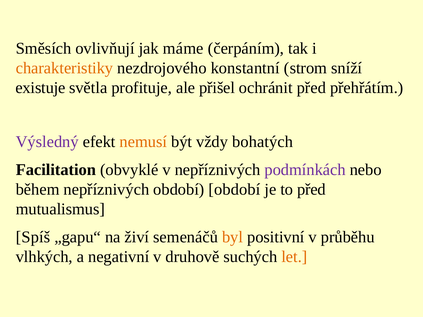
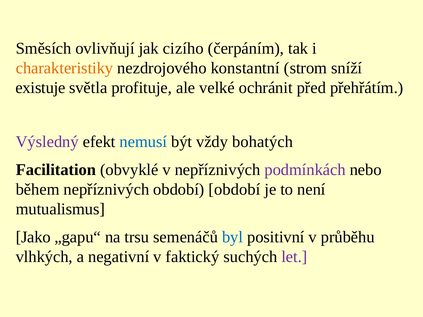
máme: máme -> cizího (183, 48)
přišel: přišel -> velké (217, 88)
nemusí colour: orange -> blue (143, 142)
to před: před -> není (311, 189)
Spíš: Spíš -> Jako (33, 237)
živí: živí -> trsu (137, 237)
byl colour: orange -> blue (233, 237)
druhově: druhově -> faktický (192, 257)
let colour: orange -> purple (294, 257)
